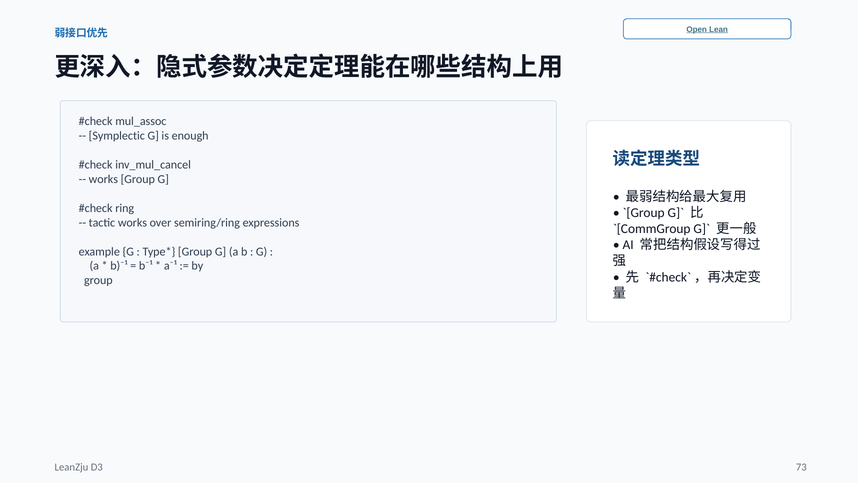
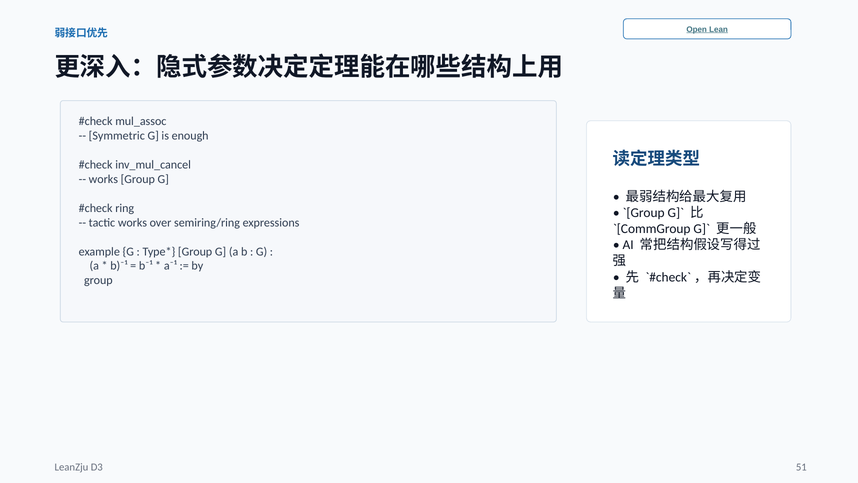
Symplectic: Symplectic -> Symmetric (117, 136)
73: 73 -> 51 (801, 467)
